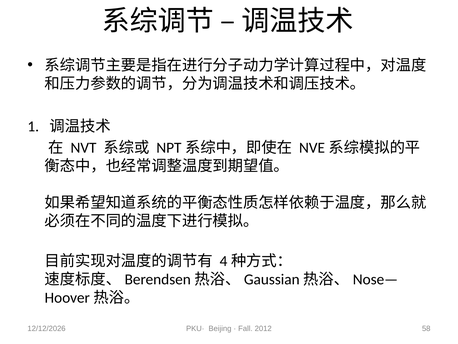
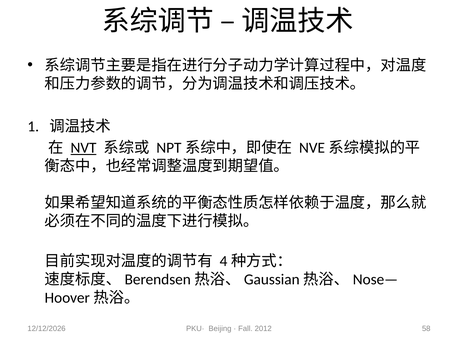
NVT underline: none -> present (83, 148)
